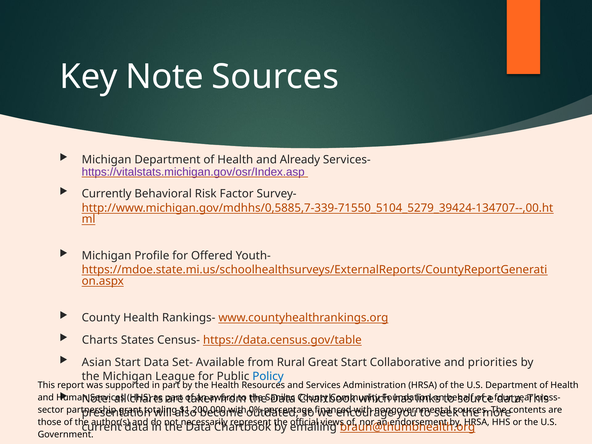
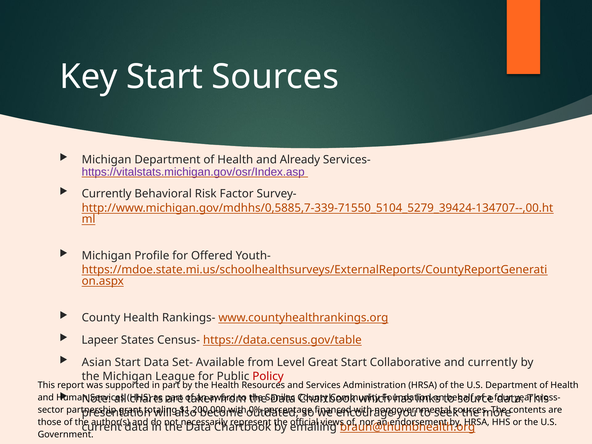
Key Note: Note -> Start (165, 77)
Charts: Charts -> Lapeer (100, 340)
Rural: Rural -> Level (291, 362)
and priorities: priorities -> currently (493, 362)
Policy colour: blue -> red (268, 376)
